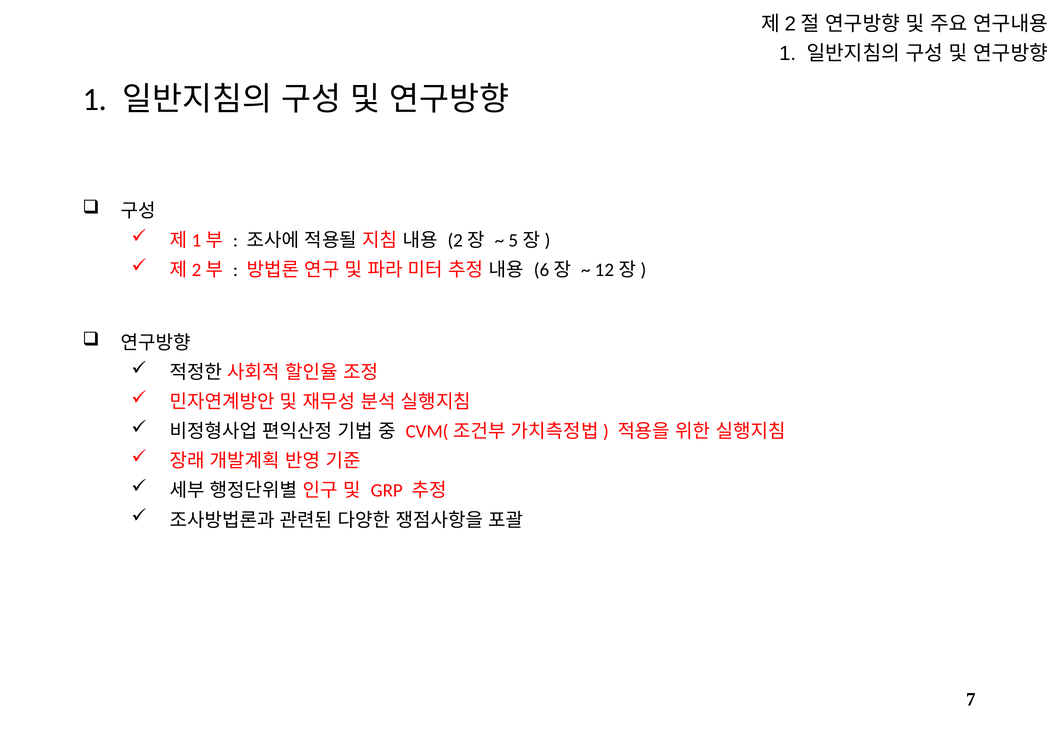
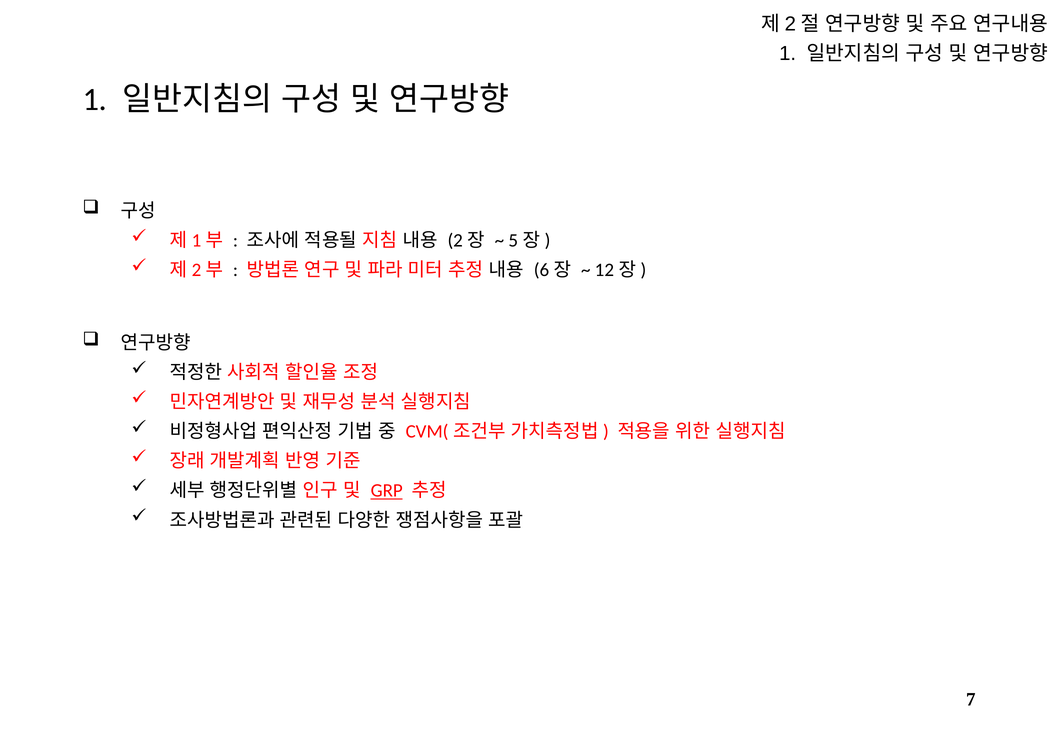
GRP underline: none -> present (387, 491)
